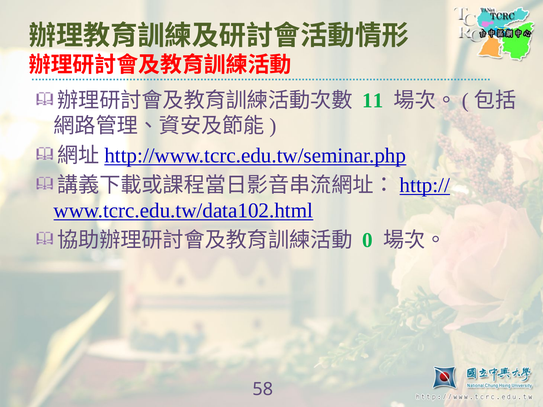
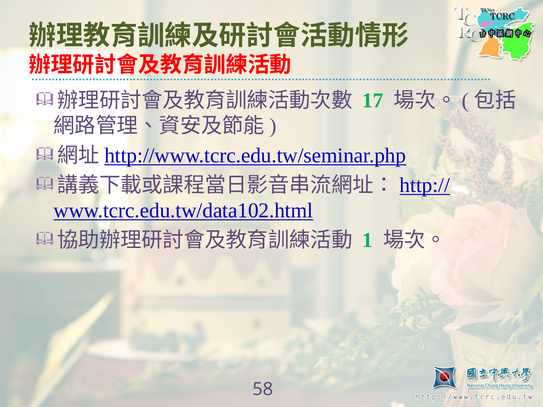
11: 11 -> 17 (373, 101)
0: 0 -> 1 (367, 240)
